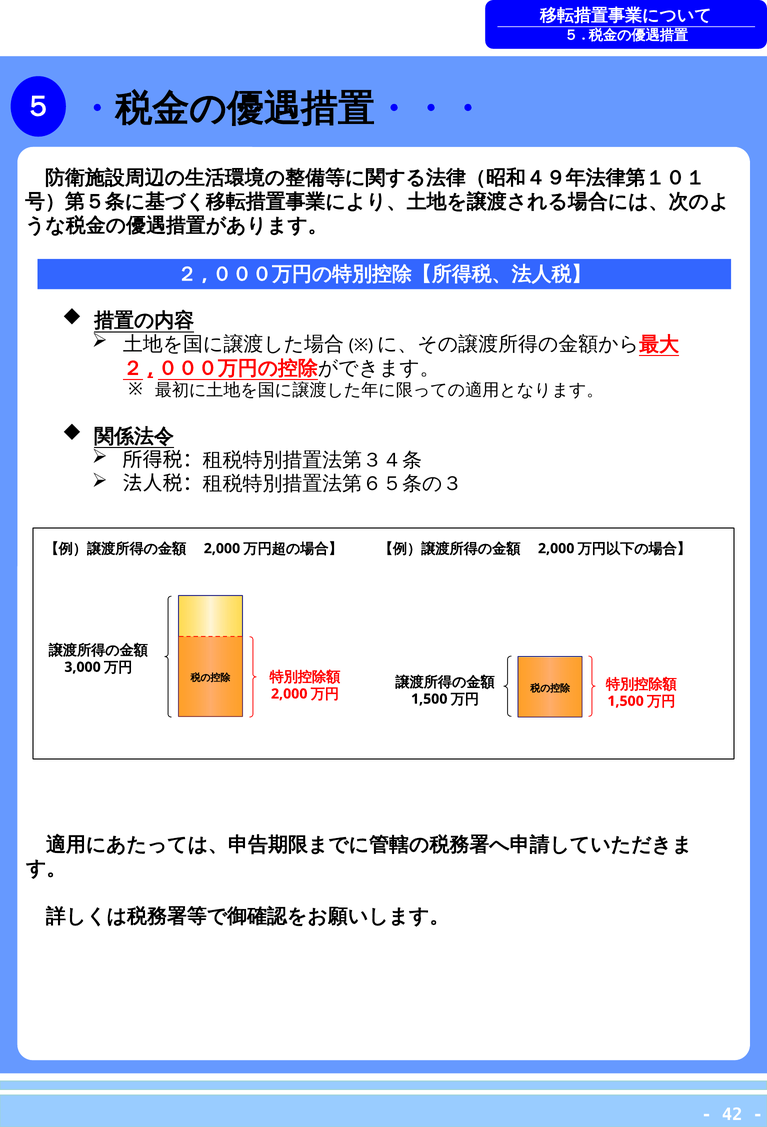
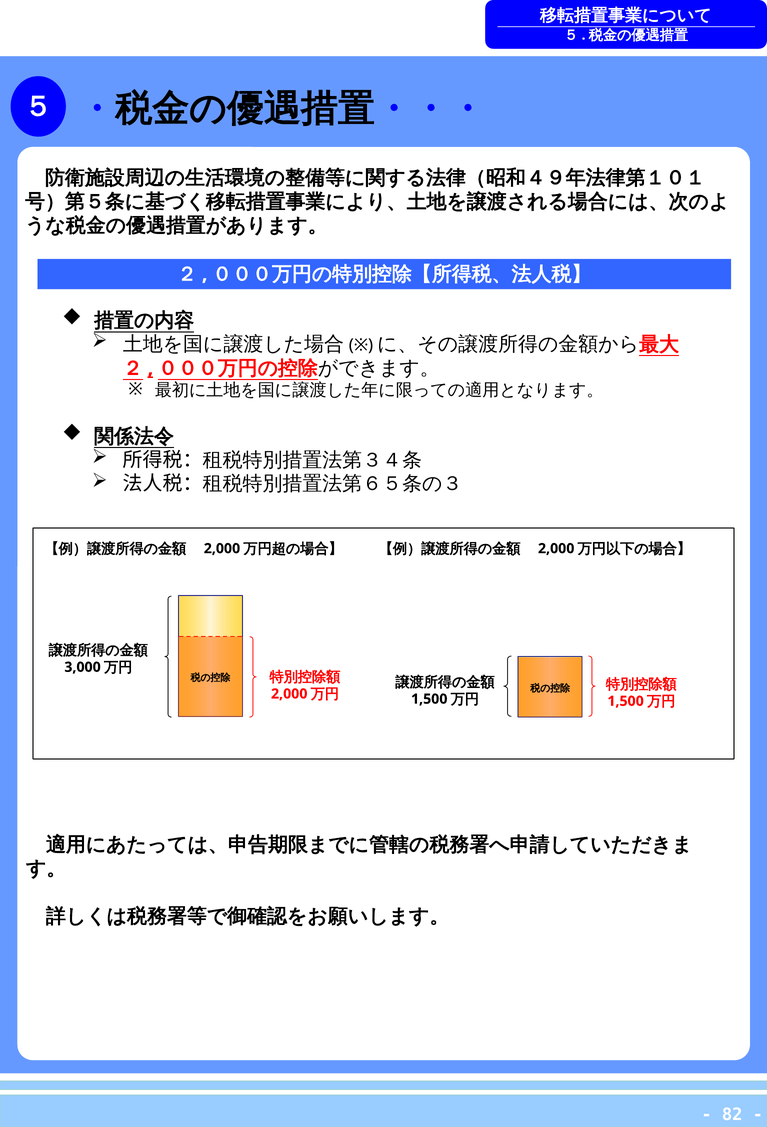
42: 42 -> 82 (732, 1115)
